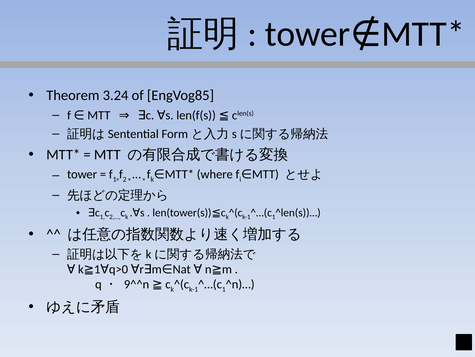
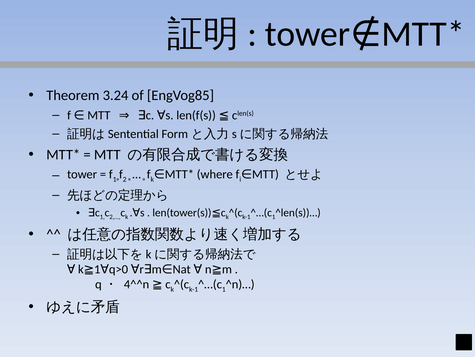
9^^n: 9^^n -> 4^^n (137, 284)
